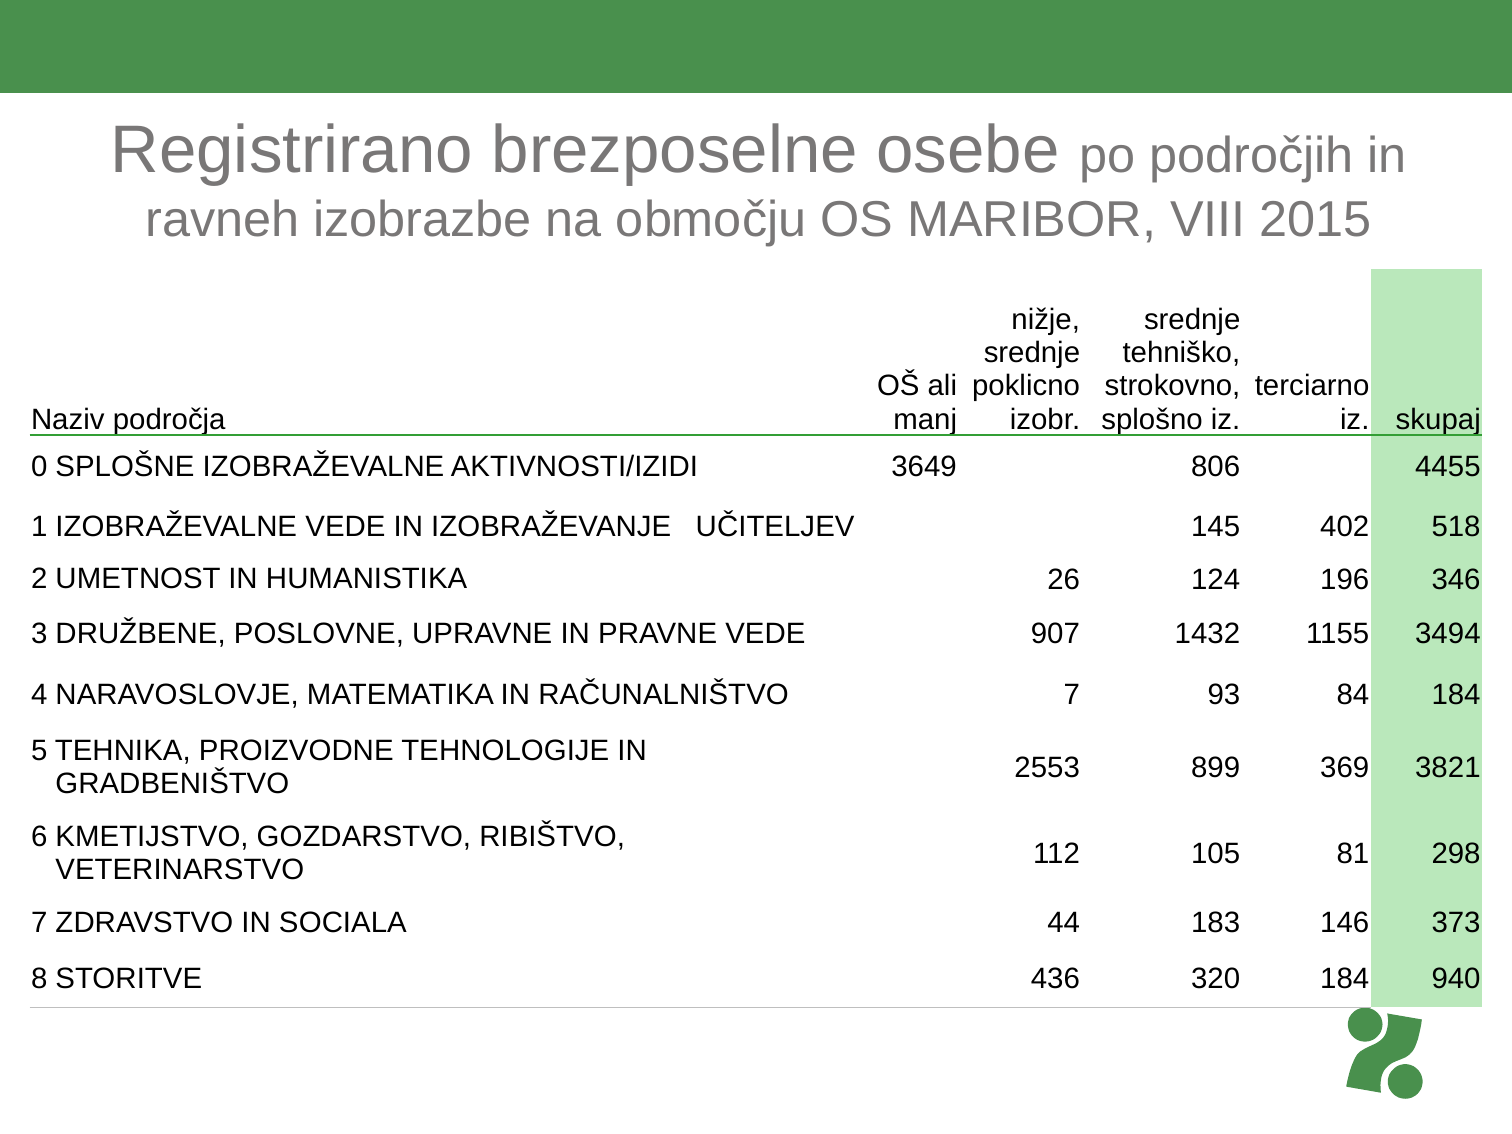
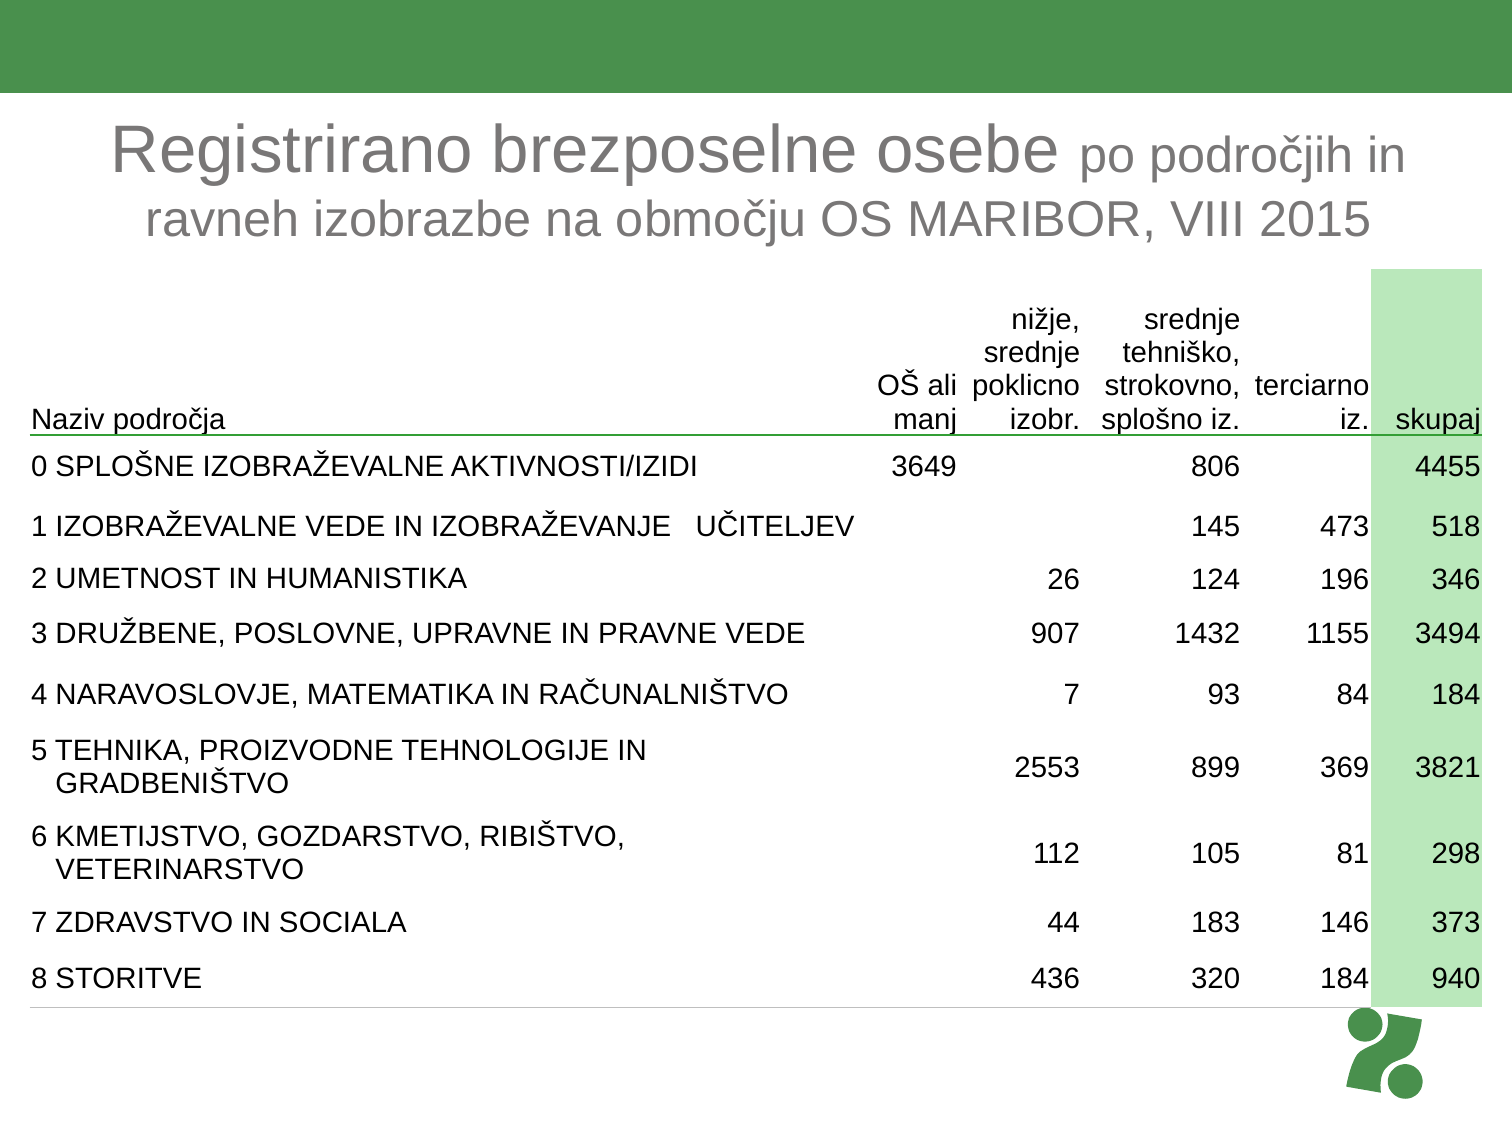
402: 402 -> 473 (1345, 527)
